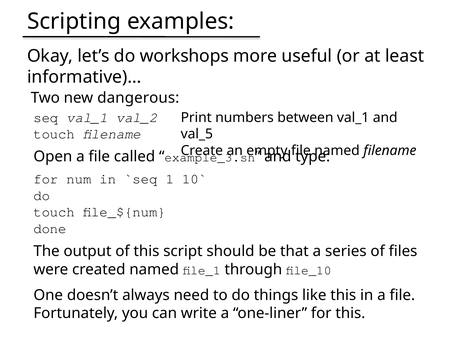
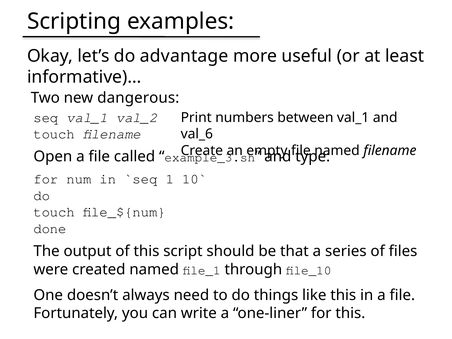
workshops: workshops -> advantage (184, 56)
val_5: val_5 -> val_6 (197, 134)
